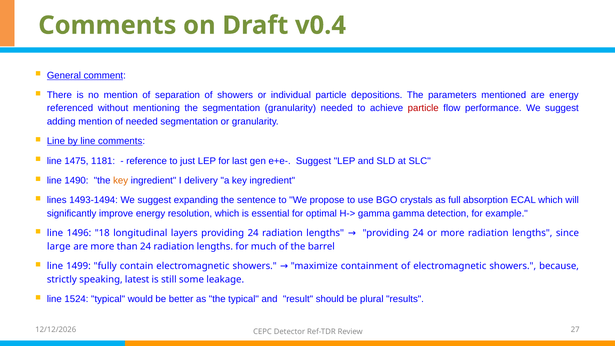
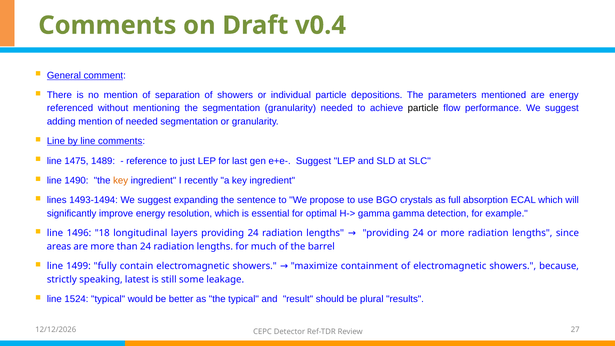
particle colour: red -> black (423, 108)
1181: 1181 -> 1489 (103, 161)
delivery: delivery -> recently (201, 181)
large: large -> areas (59, 246)
